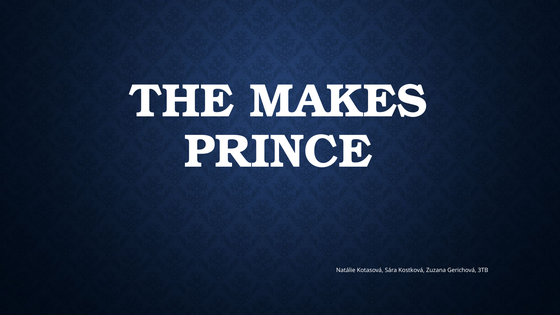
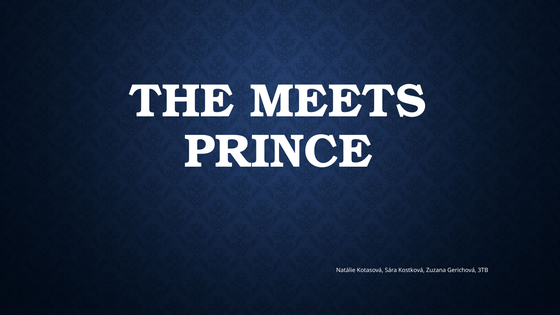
MAKES: MAKES -> MEETS (338, 101)
